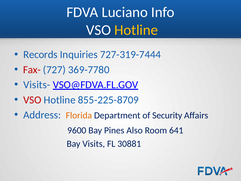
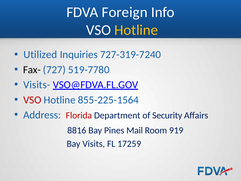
Luciano: Luciano -> Foreign (125, 12)
Records: Records -> Utilized (40, 55)
727-319-7444: 727-319-7444 -> 727-319-7240 (130, 55)
Fax- colour: red -> black (32, 70)
369-7780: 369-7780 -> 519-7780 (89, 70)
855-225-8709: 855-225-8709 -> 855-225-1564 (108, 100)
Florida colour: orange -> red (79, 115)
9600: 9600 -> 8816 (77, 130)
Also: Also -> Mail (135, 130)
641: 641 -> 919 (176, 130)
30881: 30881 -> 17259 (129, 144)
